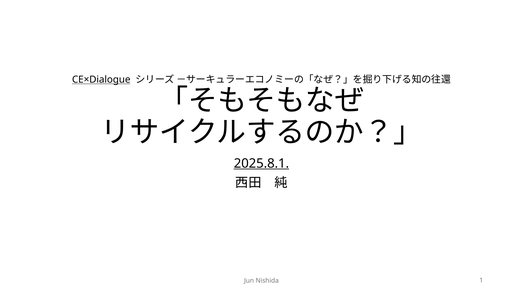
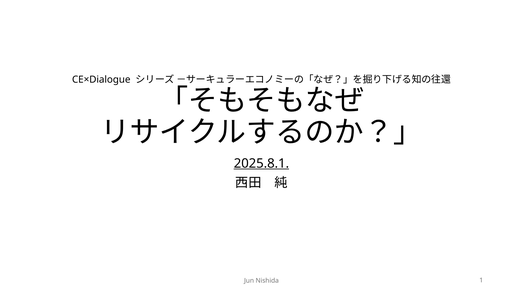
CE×Dialogue underline: present -> none (101, 80)
